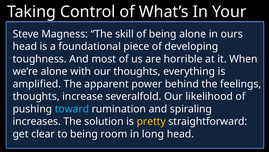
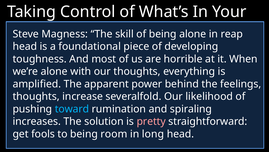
ours: ours -> reap (232, 34)
pretty colour: yellow -> pink (151, 121)
clear: clear -> fools (43, 133)
